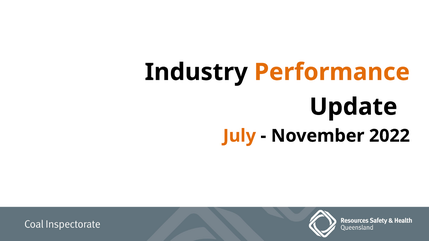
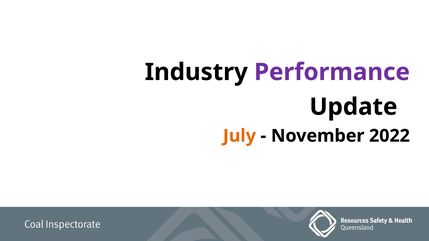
Performance colour: orange -> purple (332, 72)
